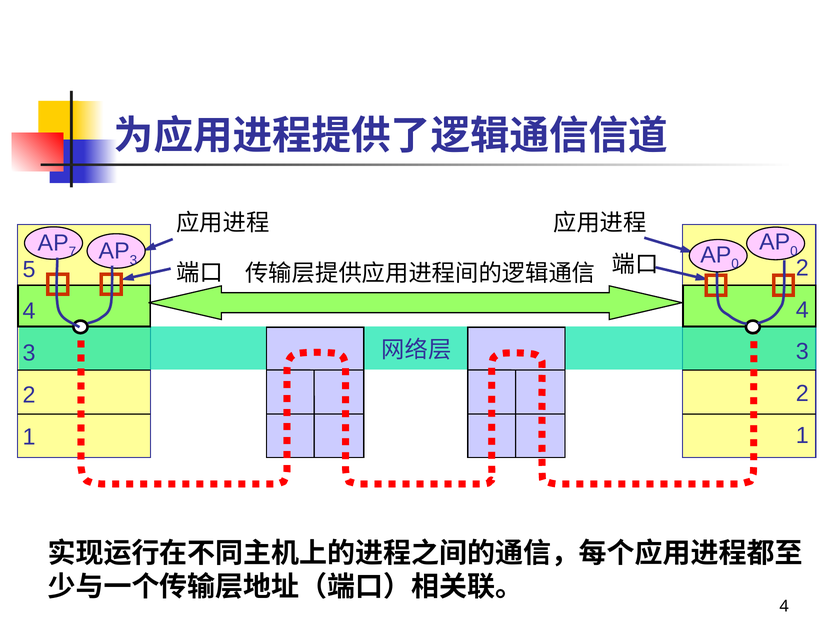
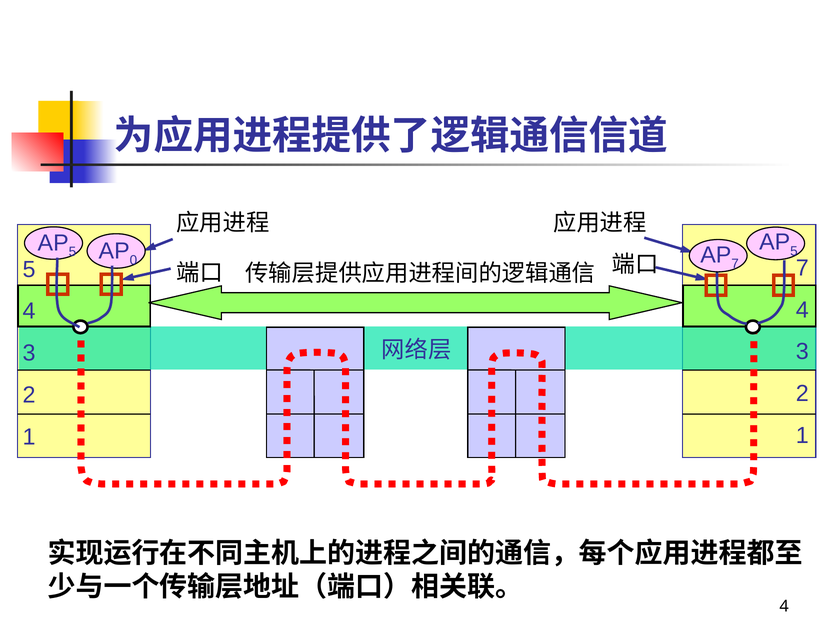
0: 0 -> 5 (794, 251)
7: 7 -> 5 (72, 252)
3: 3 -> 0 (133, 260)
0: 0 -> 7 (735, 264)
2: 2 -> 7 (802, 268)
